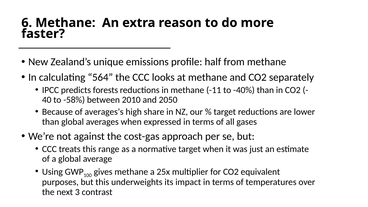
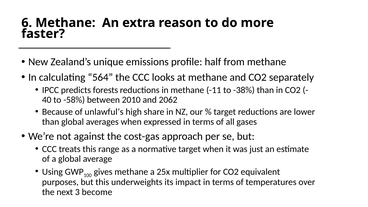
-40%: -40% -> -38% (244, 90)
2050: 2050 -> 2062 (168, 100)
averages’s: averages’s -> unlawful’s (104, 112)
contrast: contrast -> become (97, 192)
